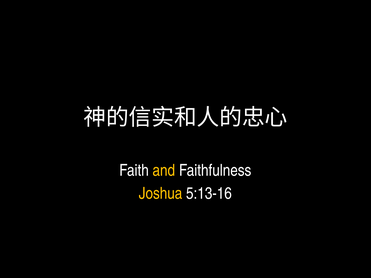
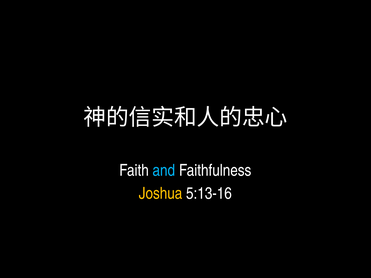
and colour: yellow -> light blue (164, 171)
